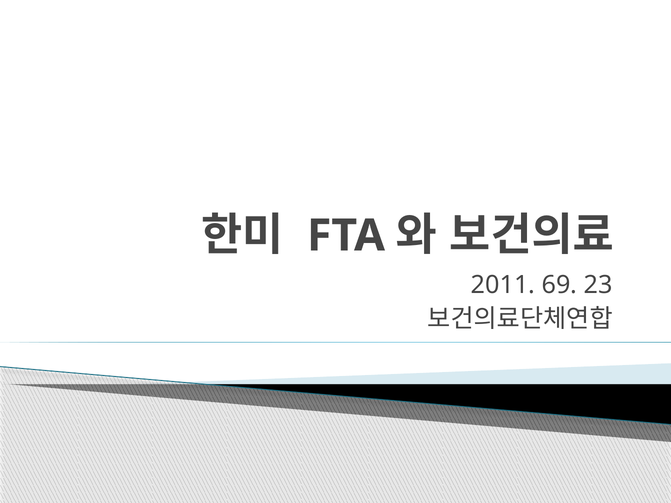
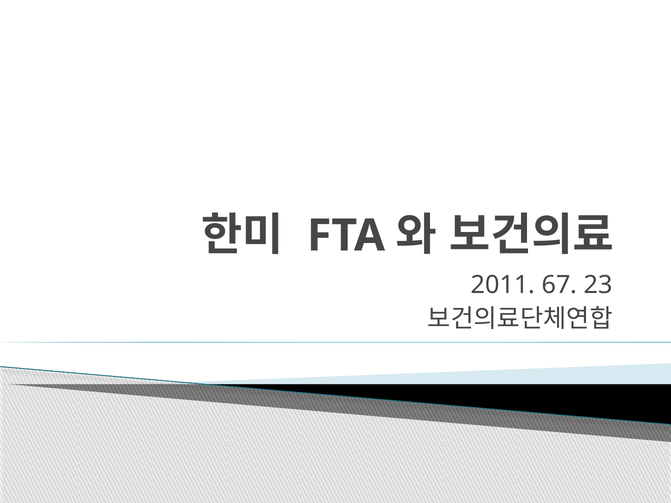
69: 69 -> 67 (559, 285)
